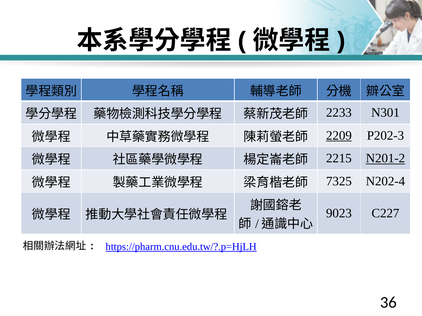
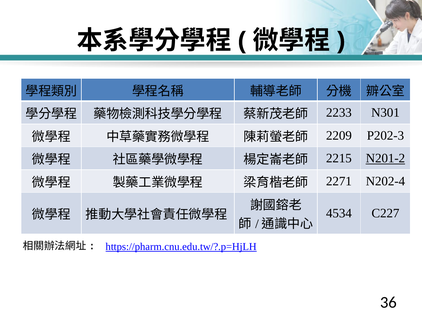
2209 underline: present -> none (339, 136)
7325: 7325 -> 2271 (339, 182)
9023: 9023 -> 4534 (339, 214)
